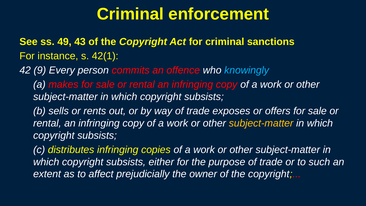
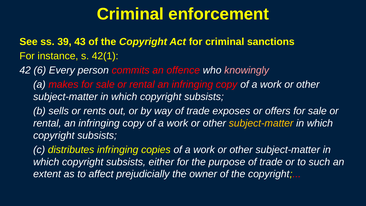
49: 49 -> 39 (64, 42)
9: 9 -> 6 (40, 70)
knowingly colour: light blue -> pink (247, 70)
